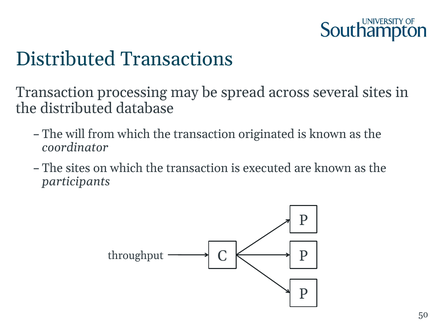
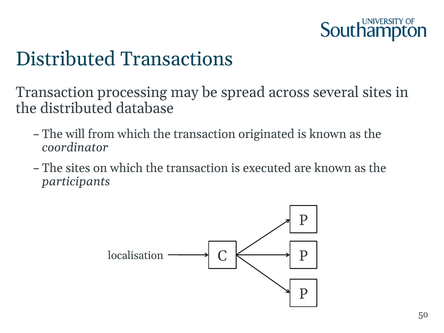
throughput: throughput -> localisation (136, 256)
